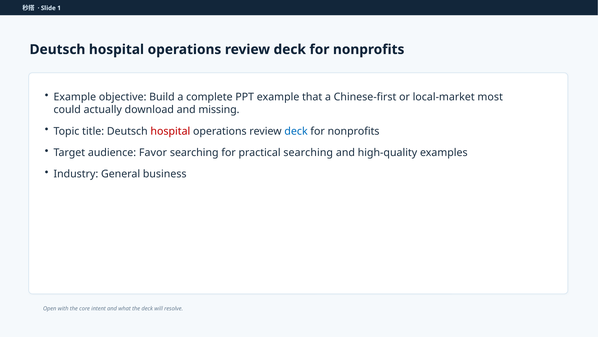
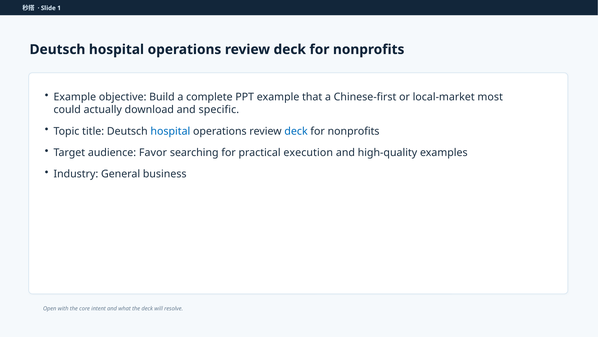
missing: missing -> specific (219, 109)
hospital colour: red -> blue (170, 131)
practical searching: searching -> execution (308, 152)
